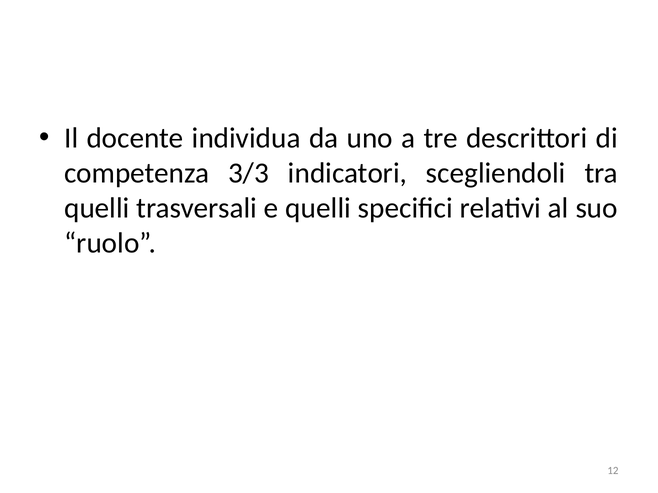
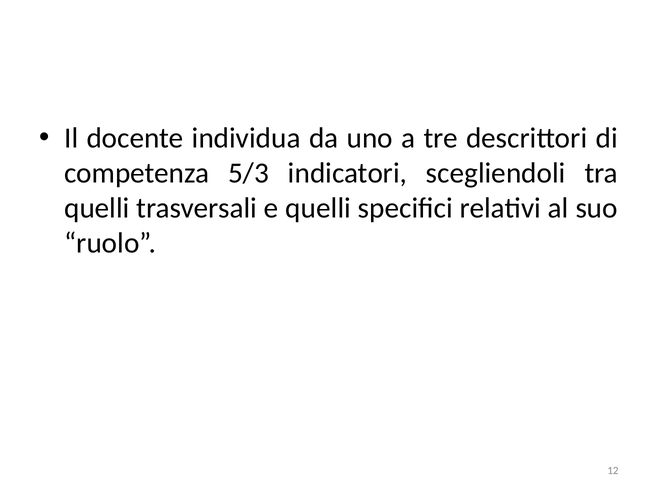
3/3: 3/3 -> 5/3 (249, 173)
